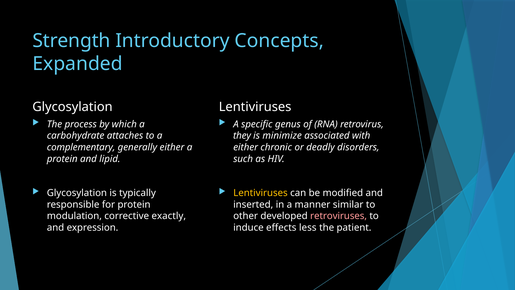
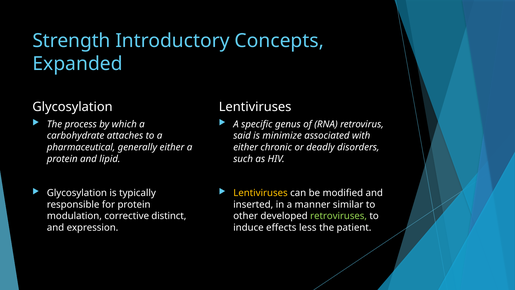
they: they -> said (242, 136)
complementary: complementary -> pharmaceutical (81, 147)
exactly: exactly -> distinct (169, 216)
retroviruses colour: pink -> light green (339, 216)
